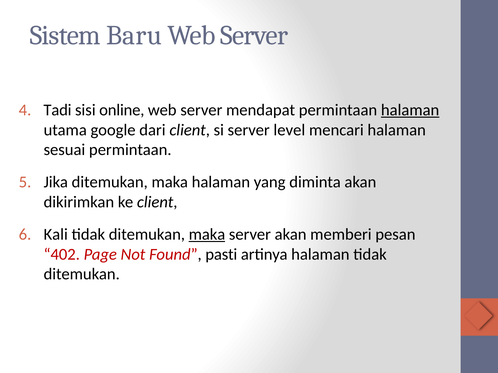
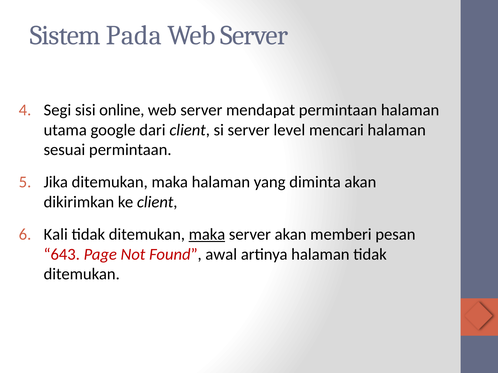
Baru: Baru -> Pada (134, 35)
Tadi: Tadi -> Segi (57, 110)
halaman underline: present -> none (410, 110)
402: 402 -> 643 (62, 255)
pasti: pasti -> awal (221, 255)
